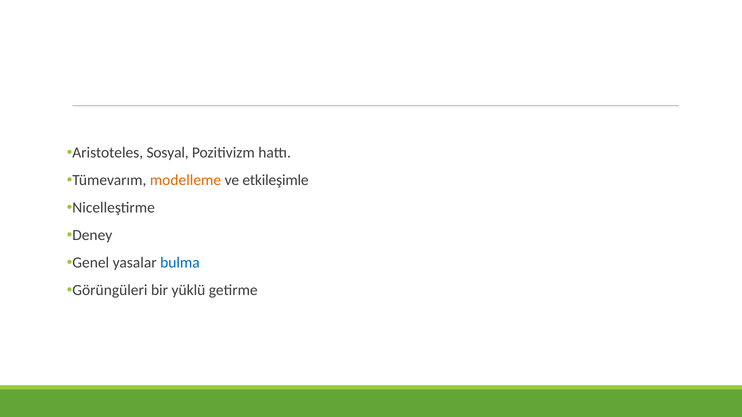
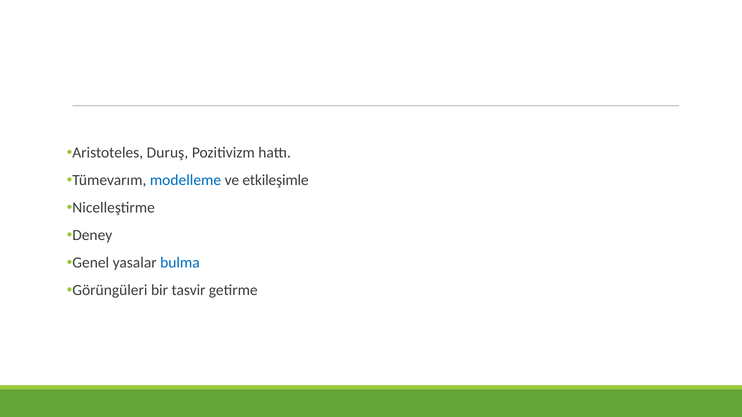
Sosyal: Sosyal -> Duruş (167, 153)
modelleme colour: orange -> blue (186, 180)
yüklü: yüklü -> tasvir (189, 290)
